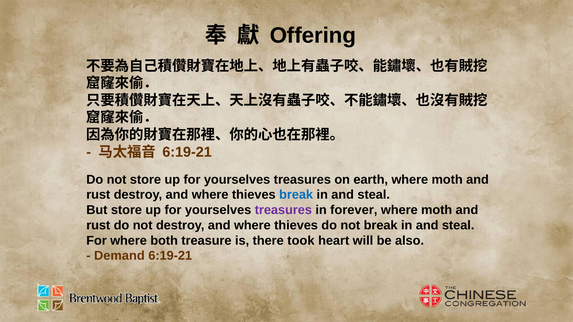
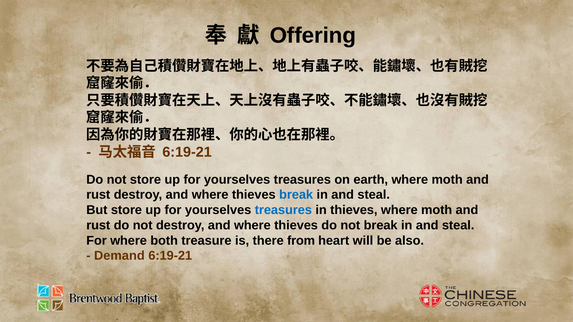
treasures colour: purple -> blue (283, 210)
in forever: forever -> thieves (354, 210)
took: took -> from (301, 241)
